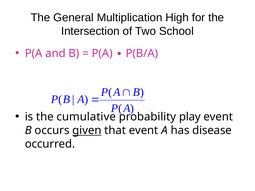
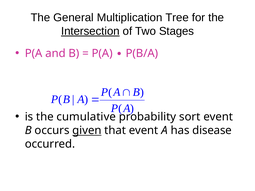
High: High -> Tree (177, 18)
Intersection underline: none -> present (90, 31)
School: School -> Stages (177, 31)
play: play -> sort (190, 117)
